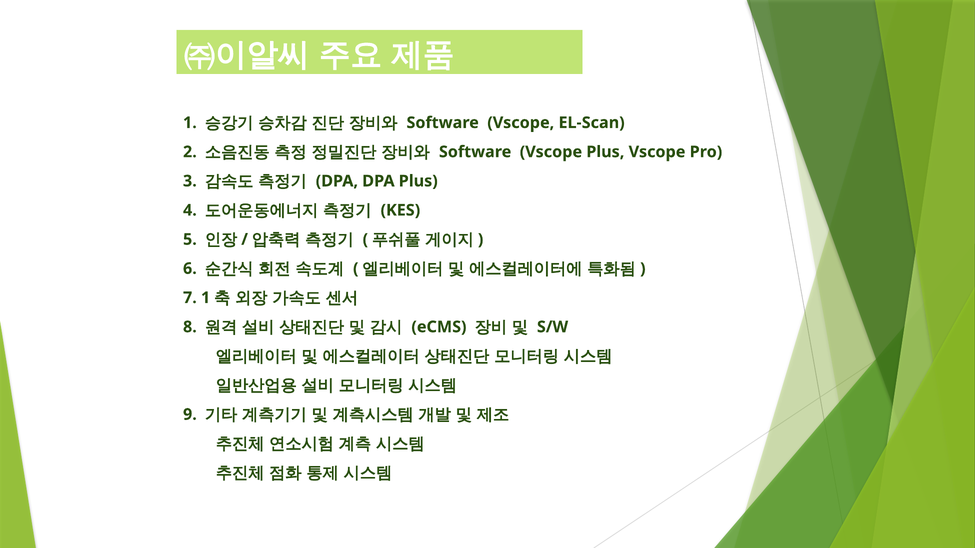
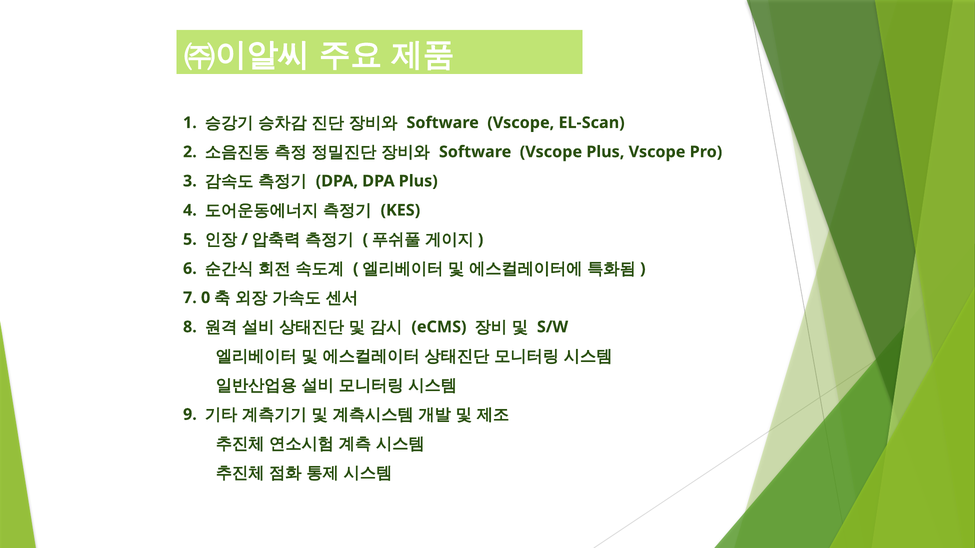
7 1: 1 -> 0 (206, 298)
